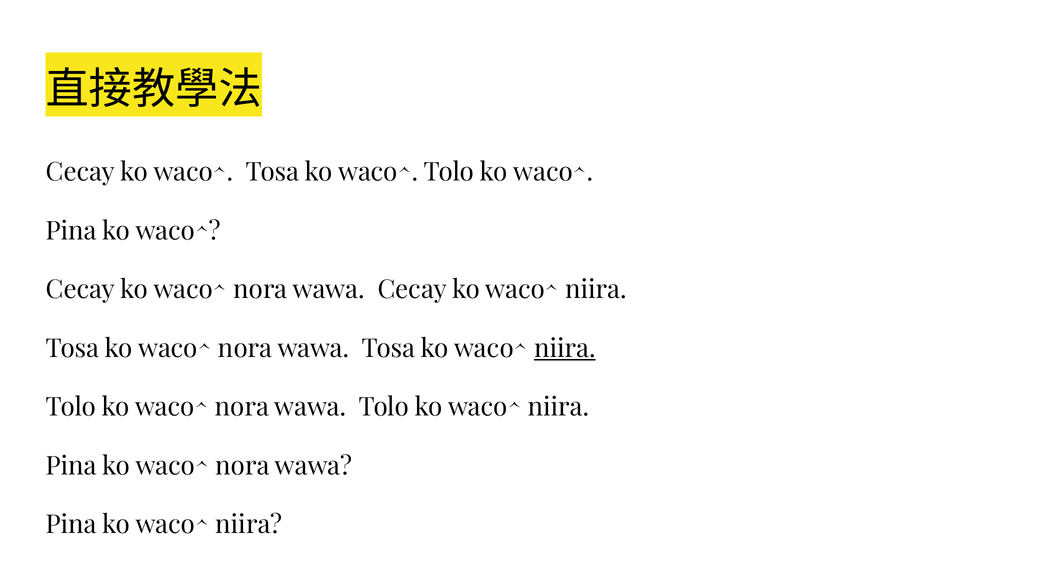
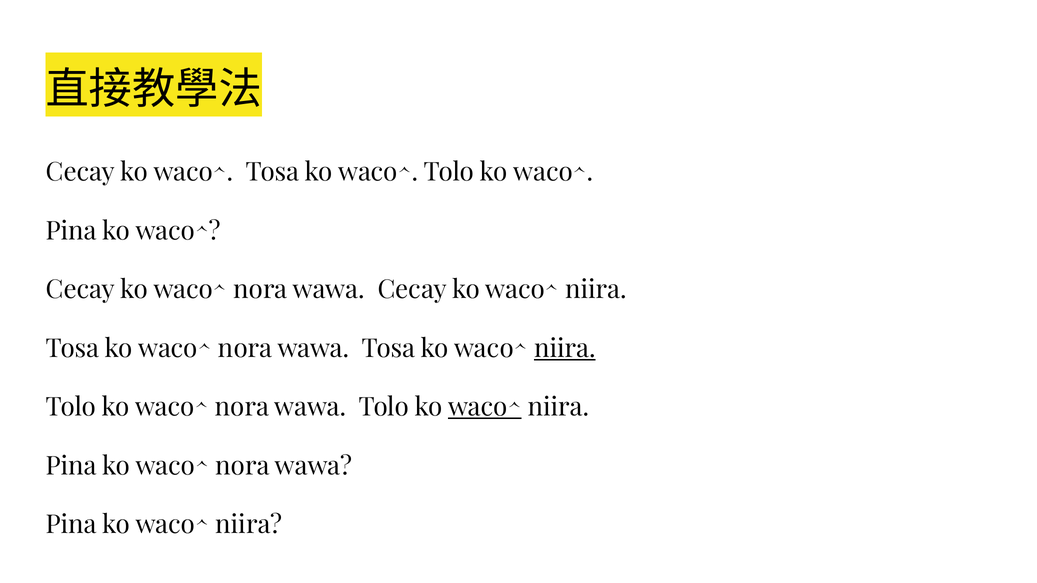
waco^ underline: none -> present (485, 408)
